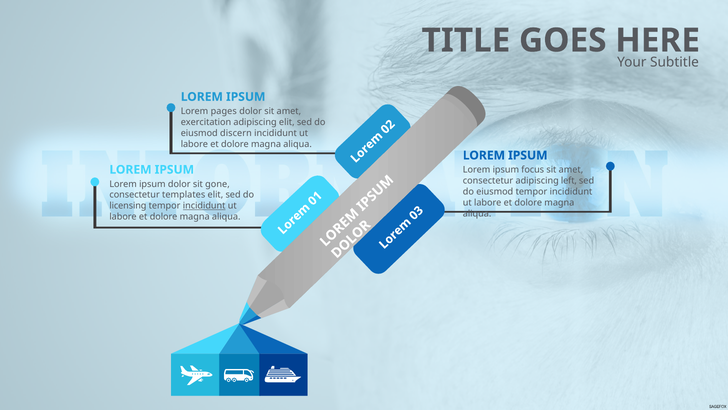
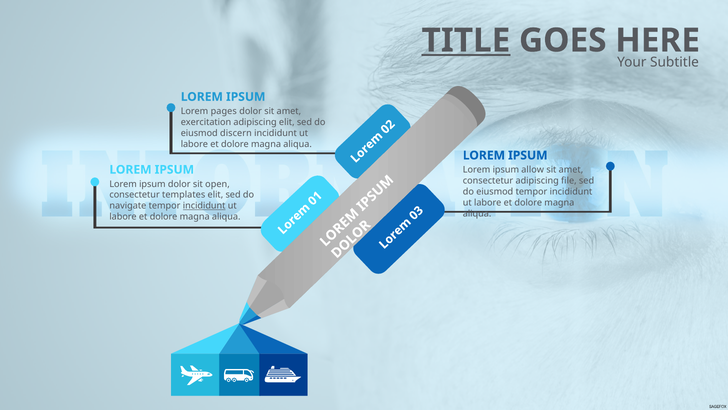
TITLE underline: none -> present (466, 40)
focus: focus -> allow (533, 170)
left: left -> file (569, 180)
gone: gone -> open (217, 184)
licensing: licensing -> navigate (128, 206)
